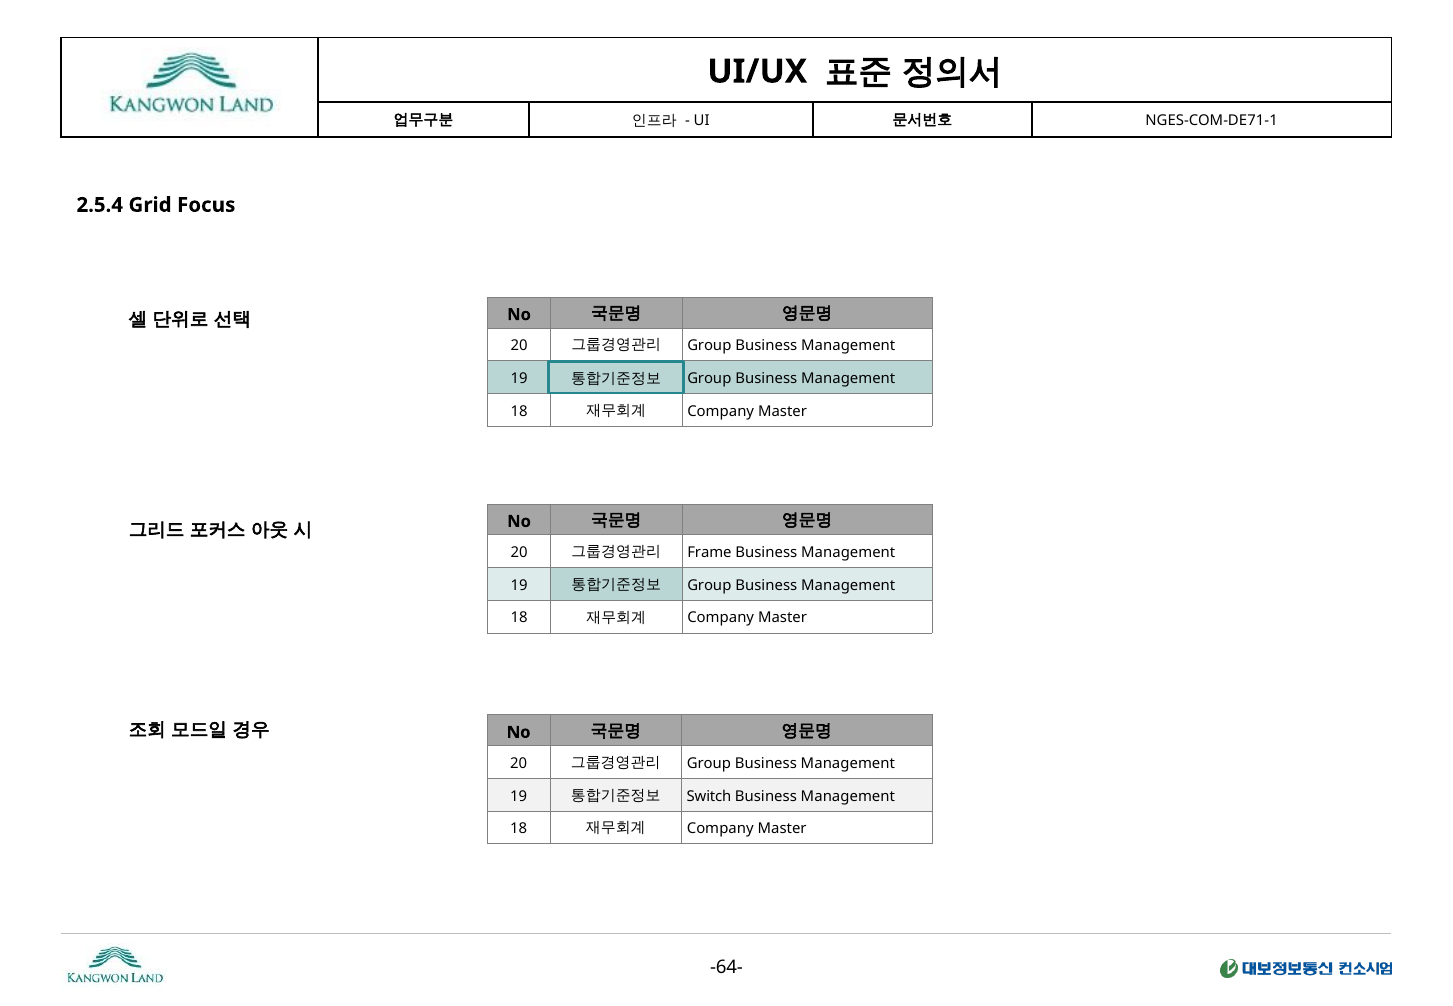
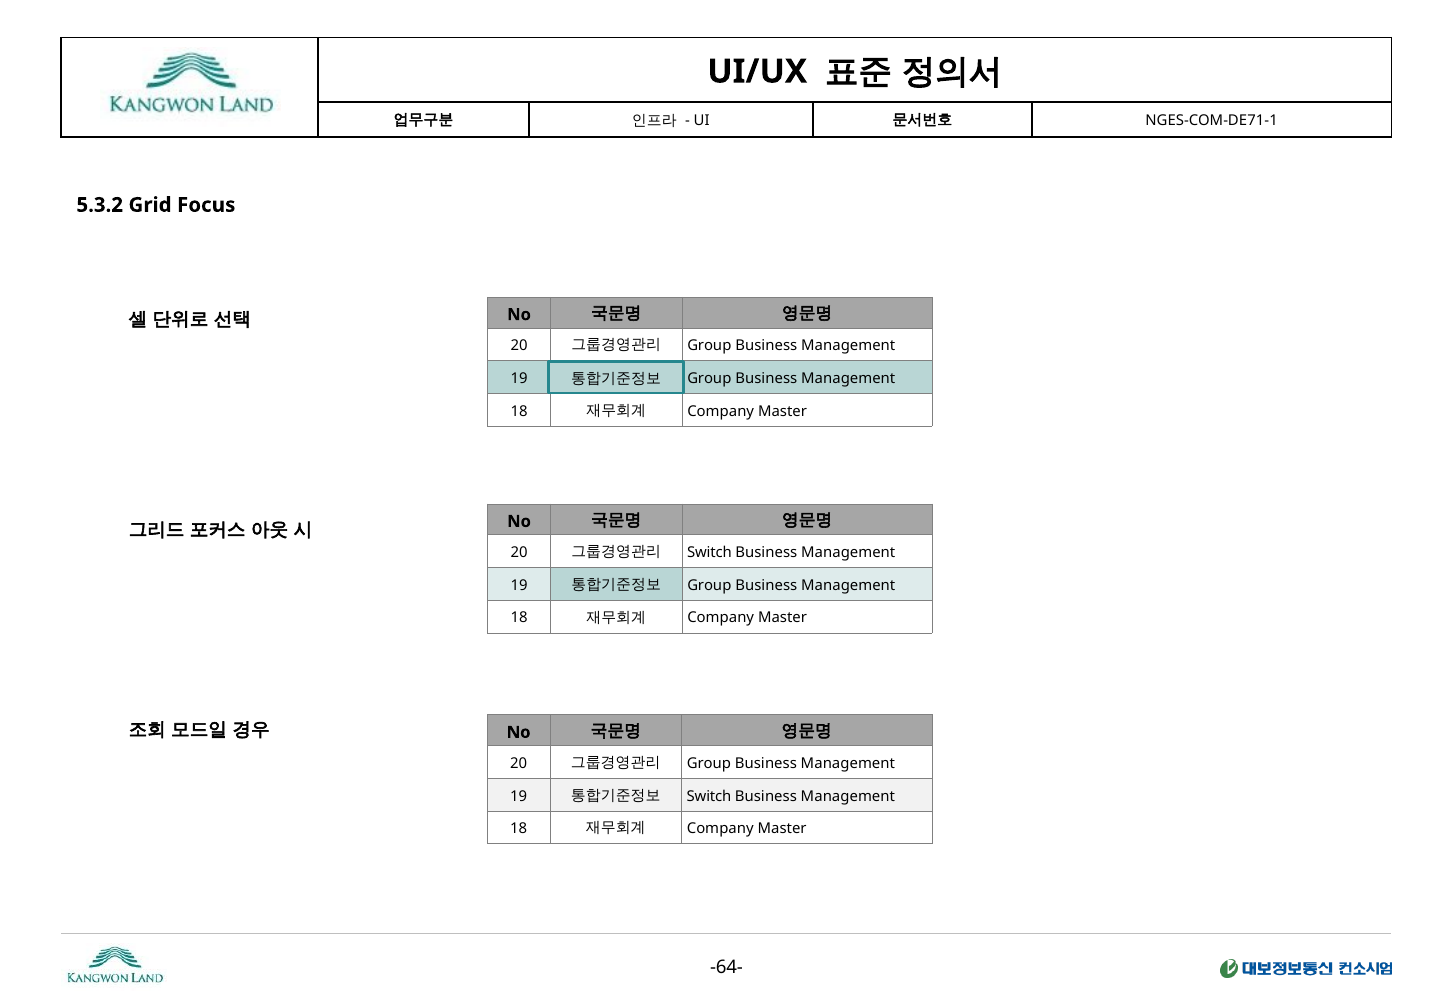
2.5.4: 2.5.4 -> 5.3.2 (100, 205)
Frame: Frame -> Switch (709, 553)
